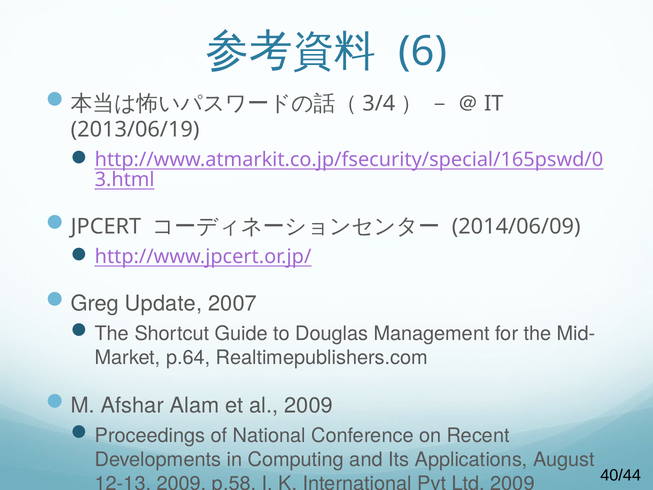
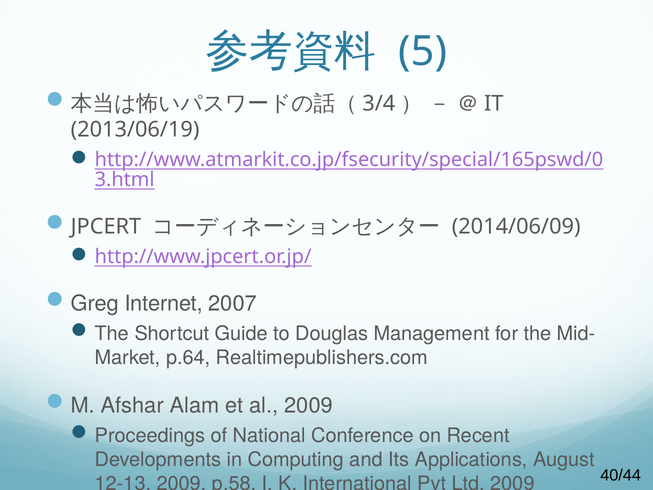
6: 6 -> 5 (423, 52)
Update: Update -> Internet (164, 303)
